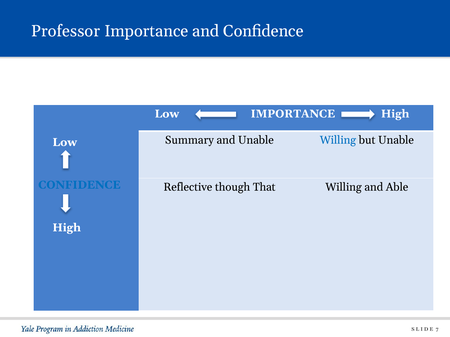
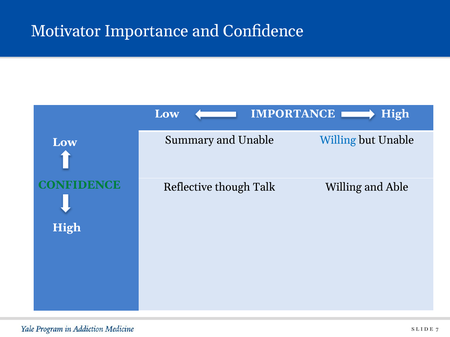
Professor: Professor -> Motivator (66, 31)
CONFIDENCE colour: blue -> green (79, 185)
That: That -> Talk (264, 187)
